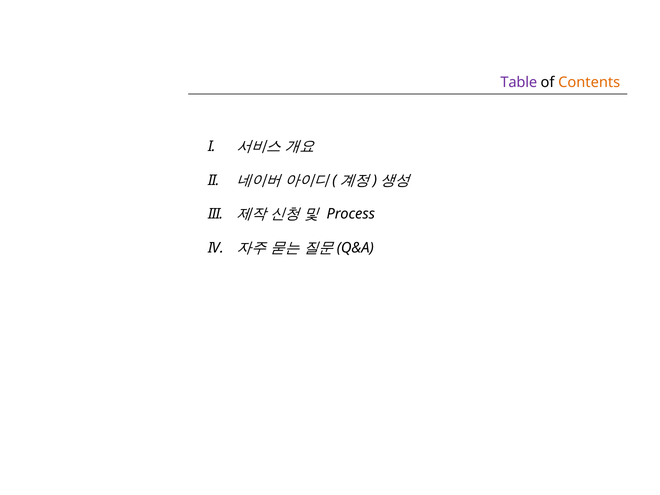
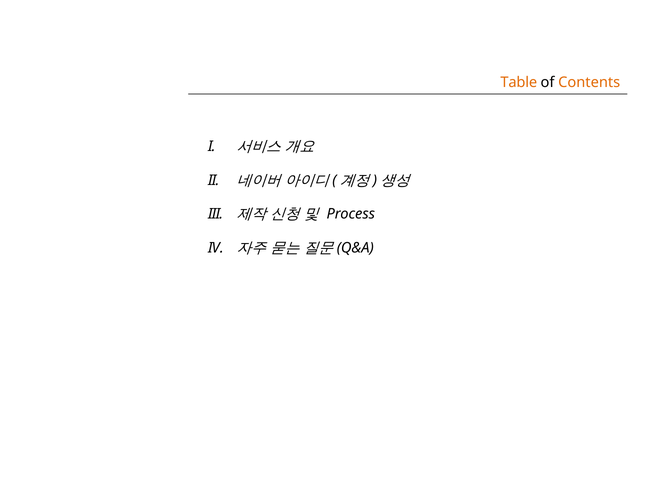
Table colour: purple -> orange (519, 82)
